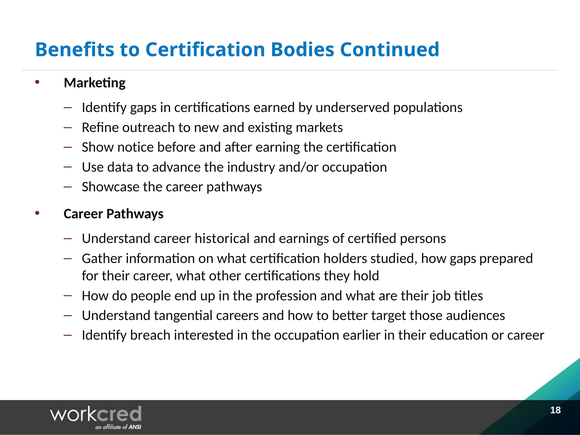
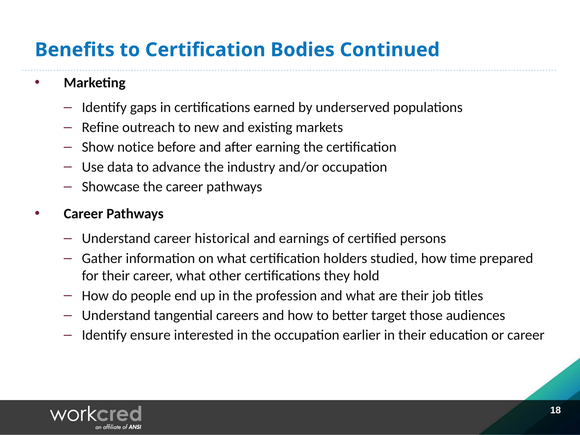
how gaps: gaps -> time (463, 258)
breach: breach -> ensure (150, 335)
